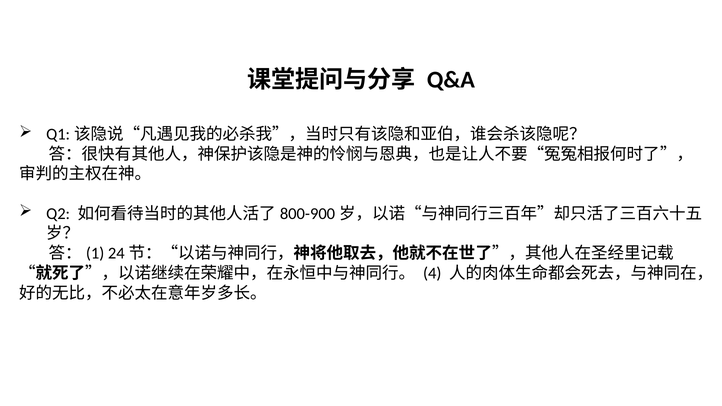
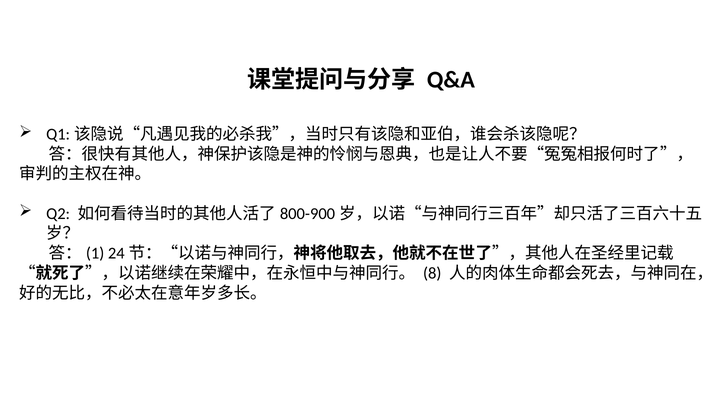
4: 4 -> 8 (432, 273)
